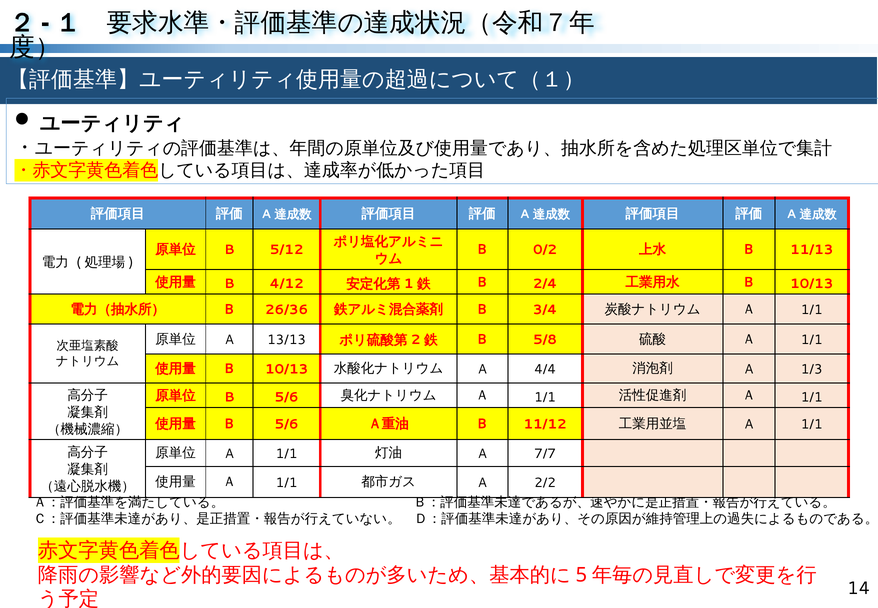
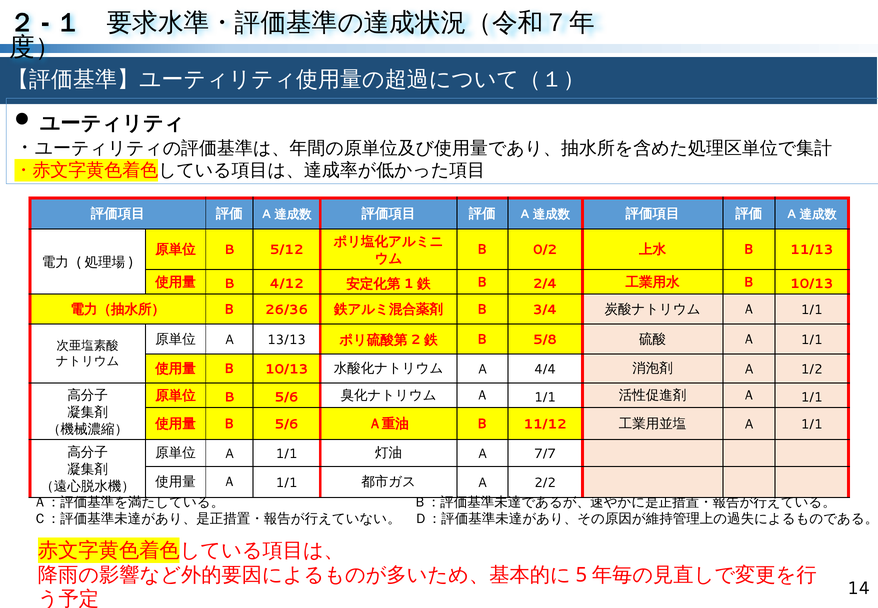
1/3: 1/3 -> 1/2 (812, 369)
